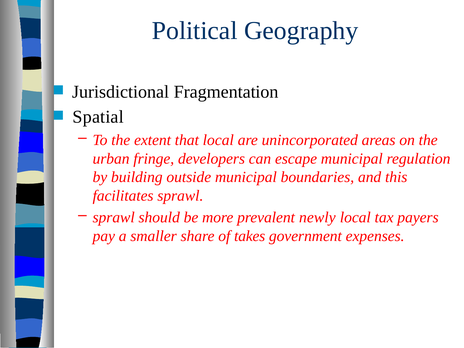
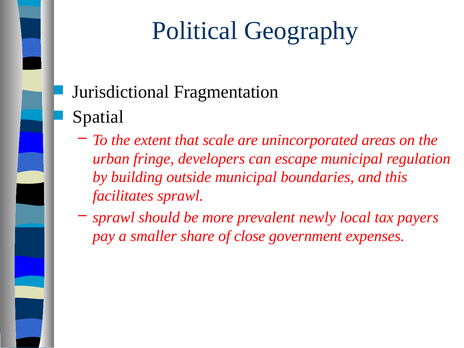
that local: local -> scale (218, 140)
takes: takes -> close (250, 236)
